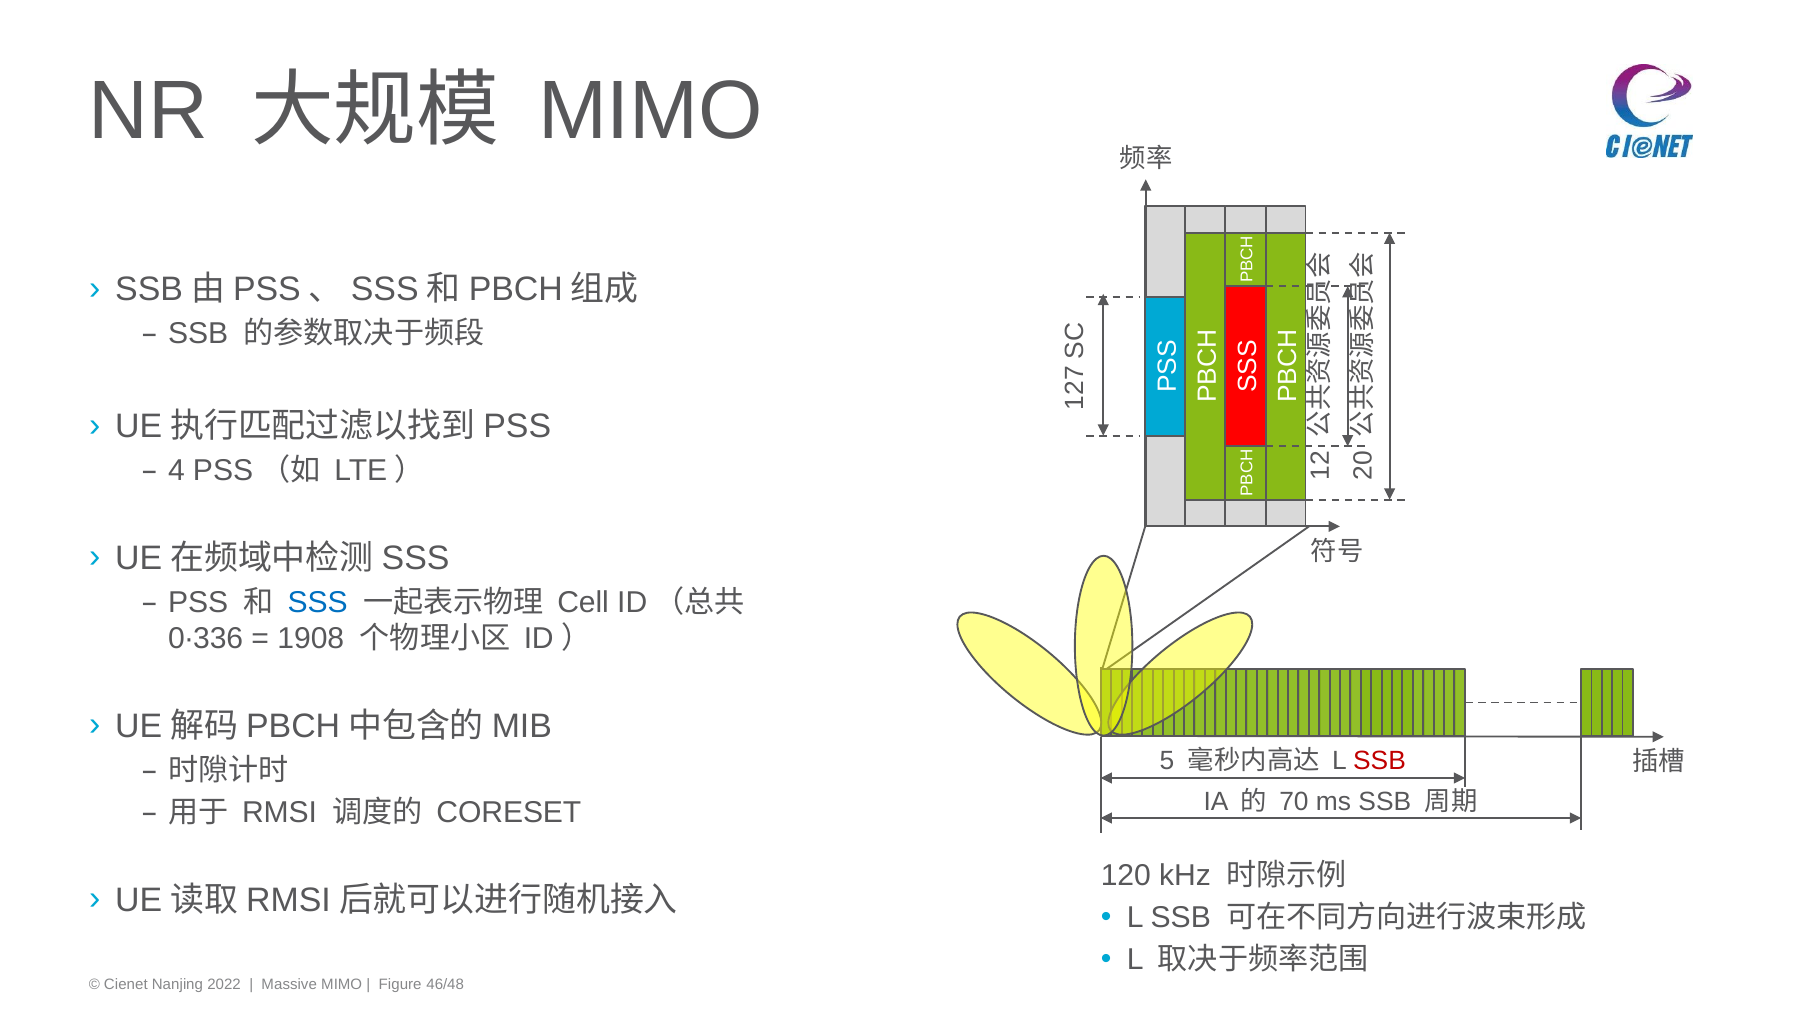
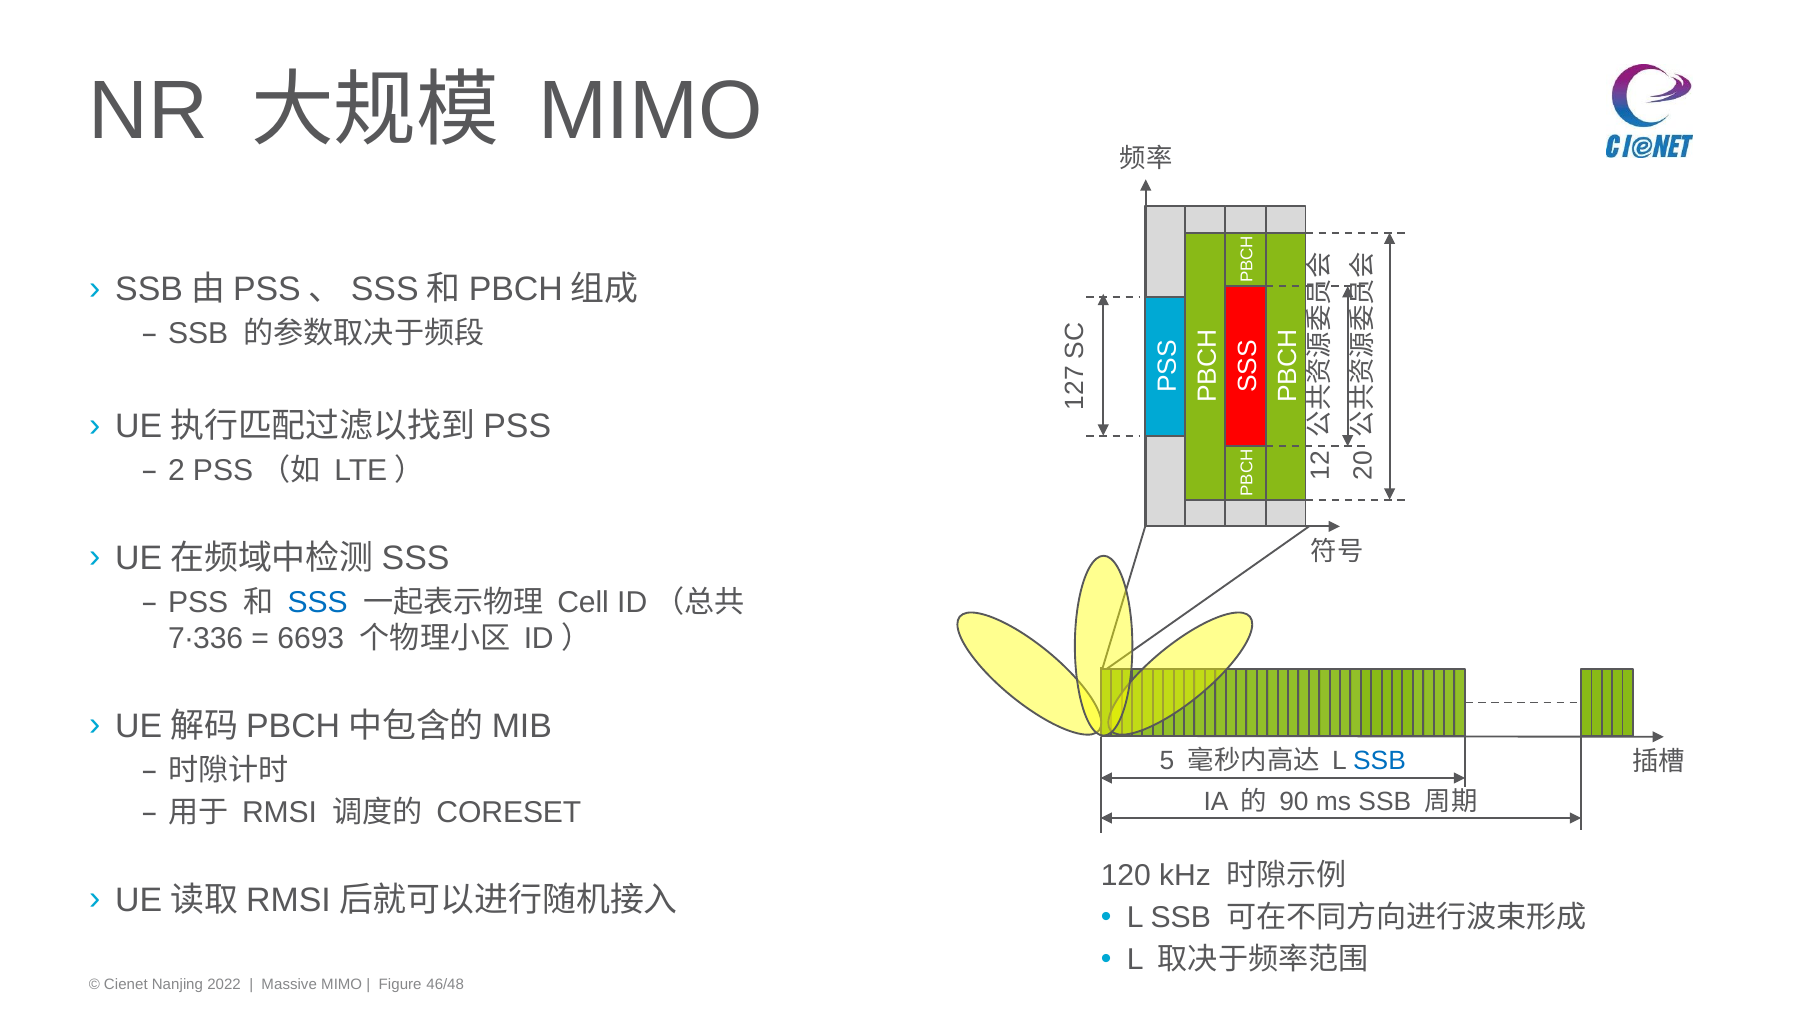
4: 4 -> 2 (177, 471)
0∙336: 0∙336 -> 7∙336 (206, 639)
1908: 1908 -> 6693 (311, 639)
SSB colour: red -> blue (1380, 761)
70: 70 -> 90 (1294, 801)
